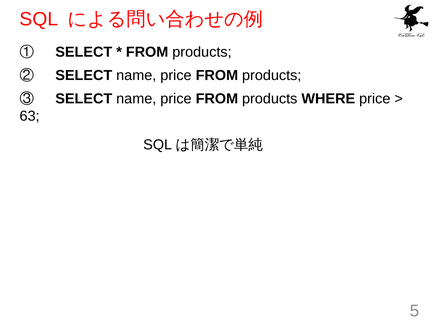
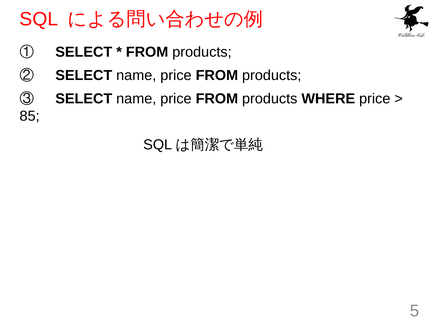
63: 63 -> 85 (30, 116)
